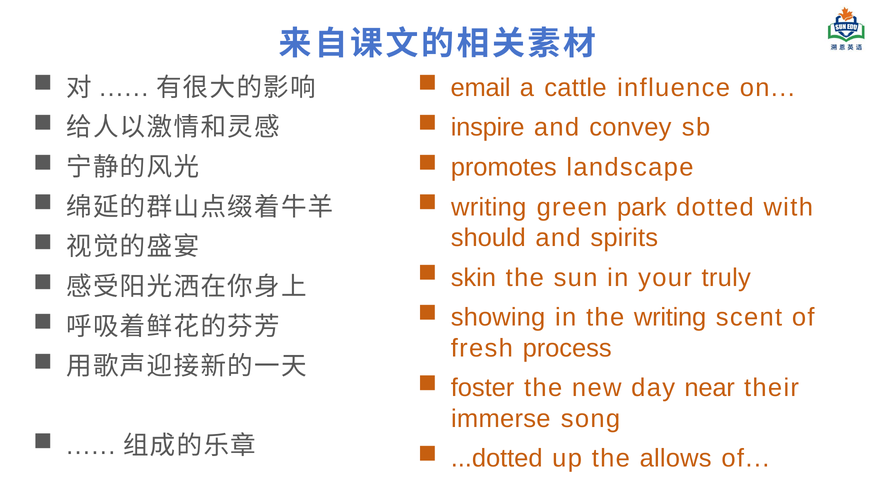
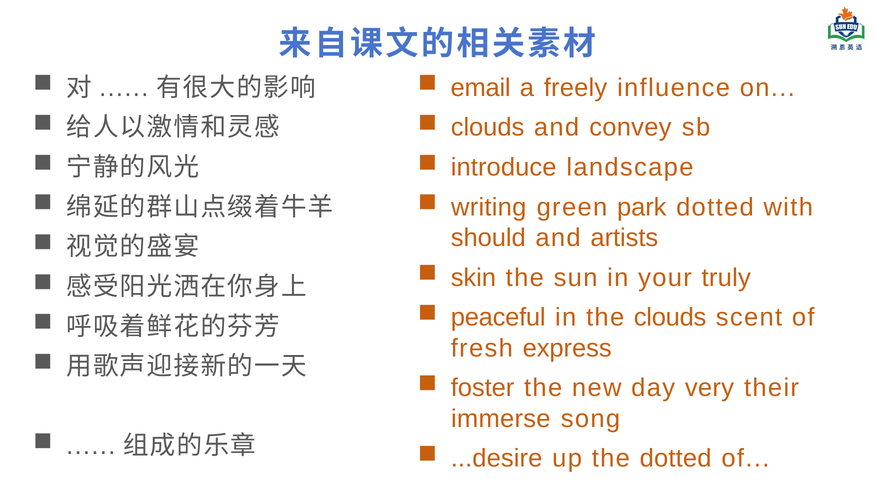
cattle: cattle -> freely (576, 88)
inspire: inspire -> clouds (488, 127)
promotes: promotes -> introduce (504, 167)
spirits: spirits -> artists (624, 238)
showing: showing -> peaceful (498, 317)
the writing: writing -> clouds (670, 317)
process: process -> express (567, 348)
near: near -> very (709, 388)
...dotted: ...dotted -> ...desire (497, 458)
the allows: allows -> dotted (676, 458)
